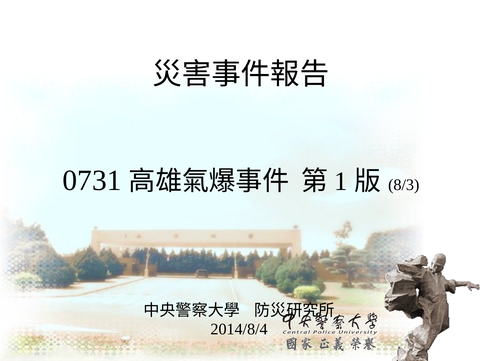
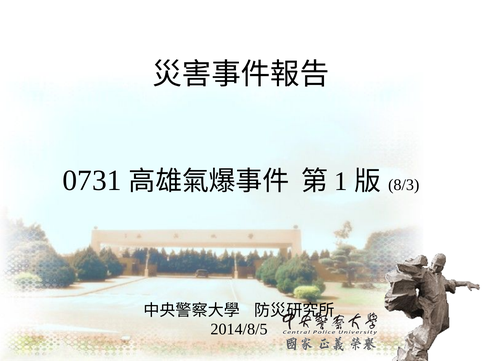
2014/8/4: 2014/8/4 -> 2014/8/5 (239, 330)
